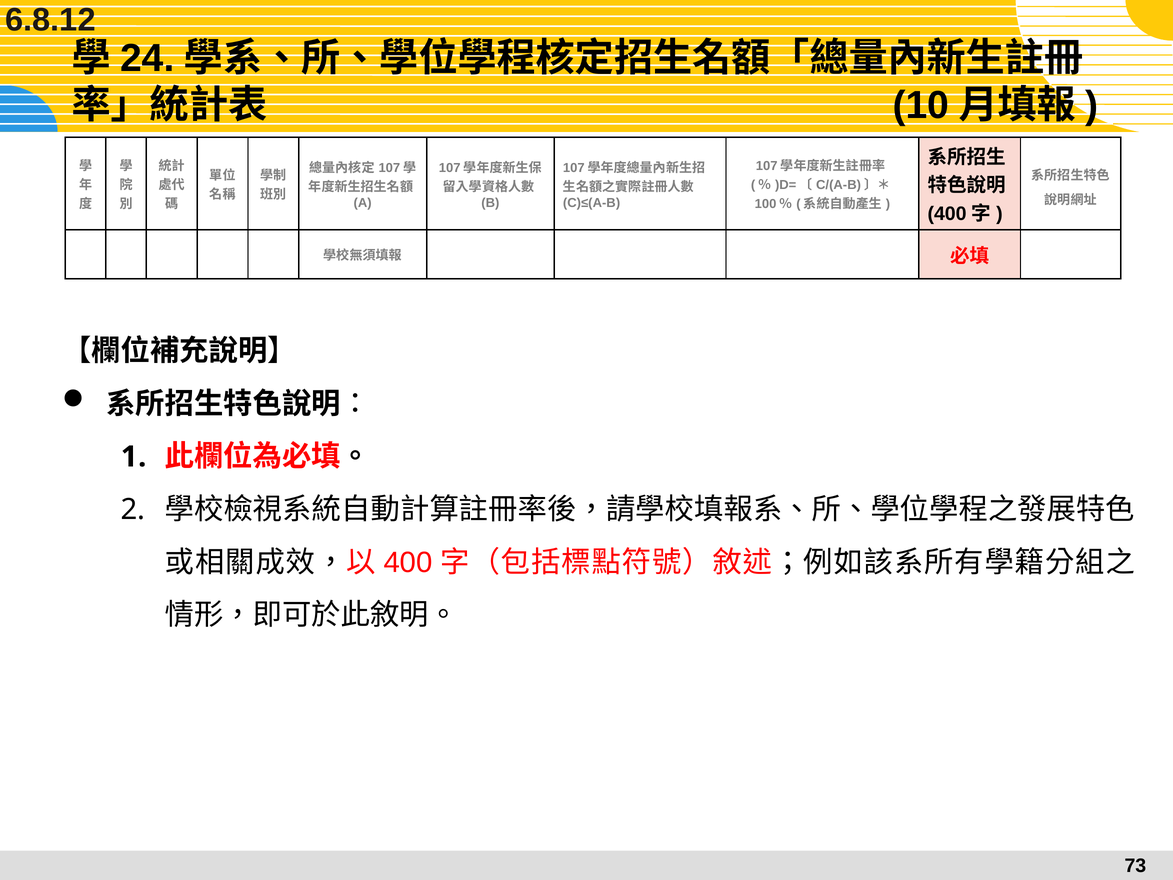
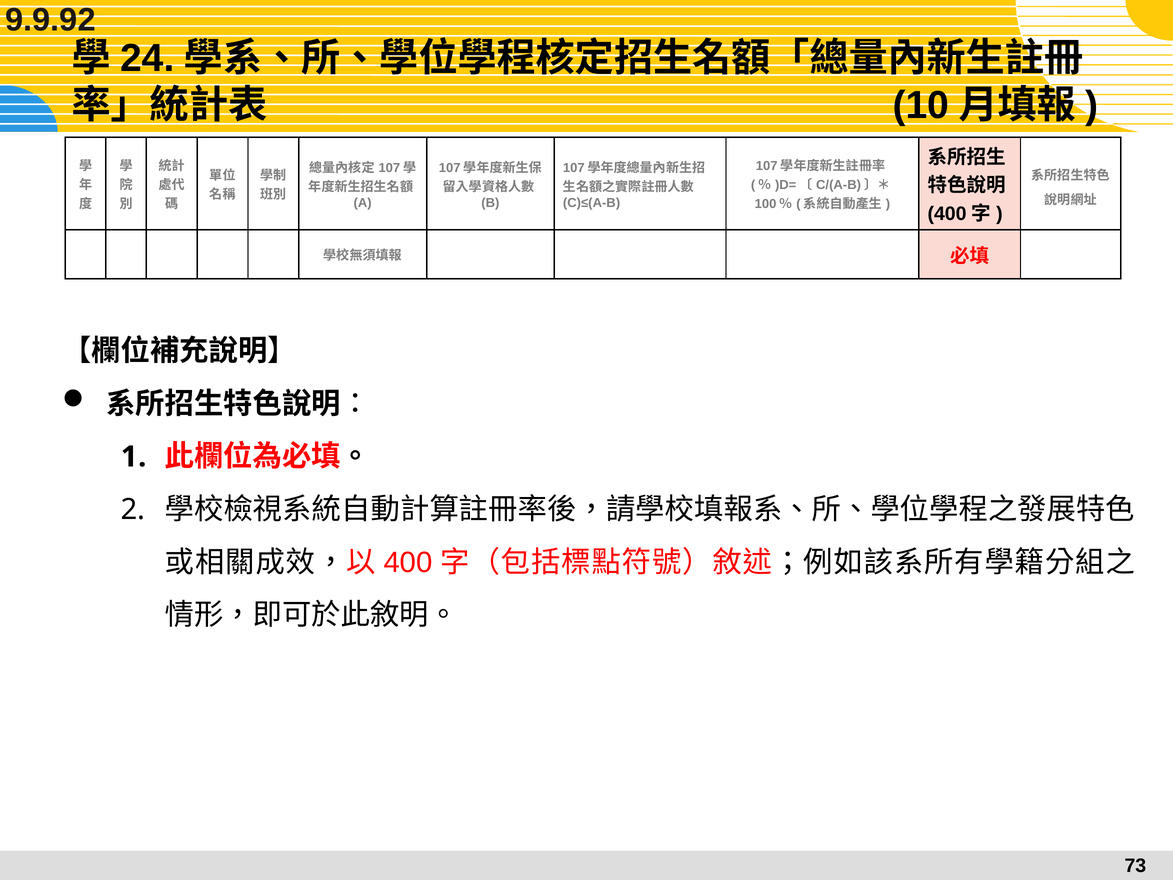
6.8.12: 6.8.12 -> 9.9.92 (50, 20)
